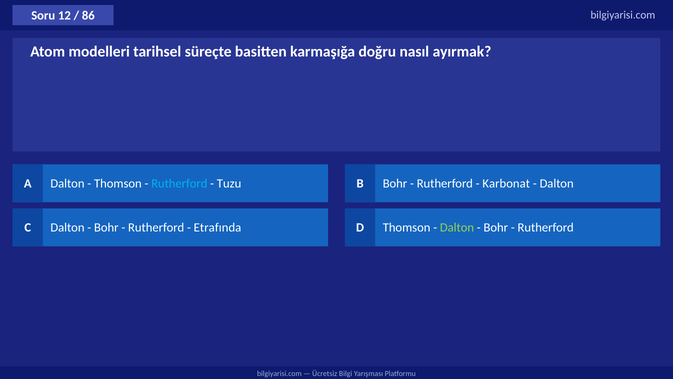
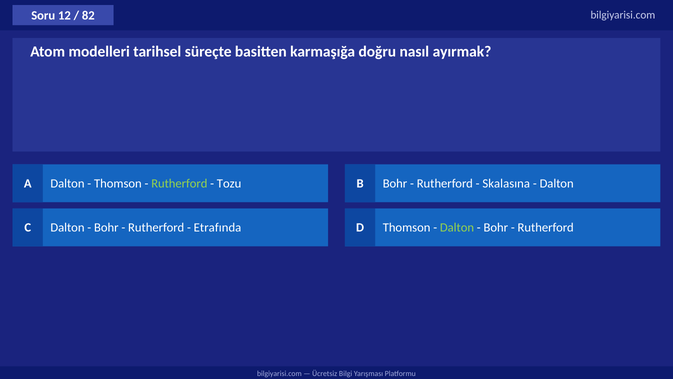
86: 86 -> 82 (88, 15)
Rutherford colour: light blue -> light green (179, 183)
Tuzu: Tuzu -> Tozu (229, 183)
Karbonat: Karbonat -> Skalasına (506, 183)
